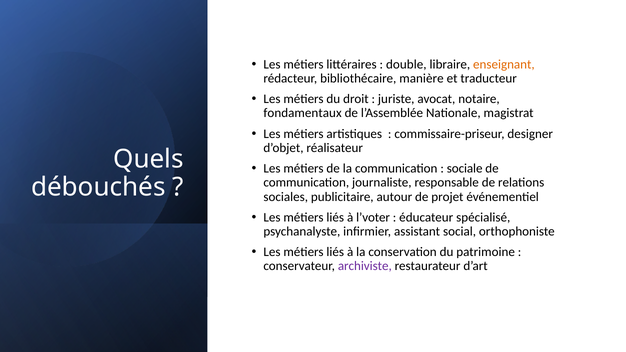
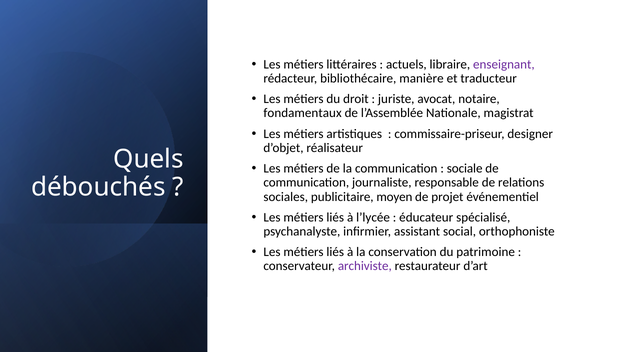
double: double -> actuels (406, 64)
enseignant colour: orange -> purple (504, 64)
autour: autour -> moyen (394, 197)
l’voter: l’voter -> l’lycée (373, 217)
